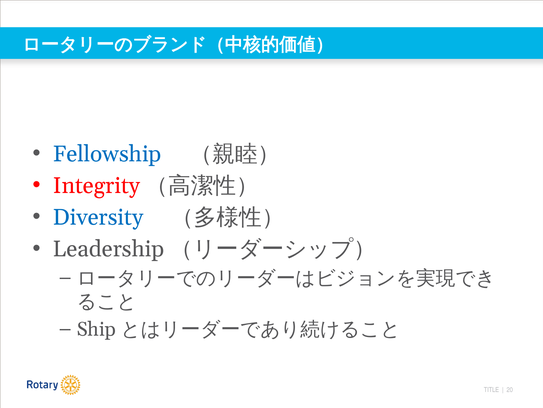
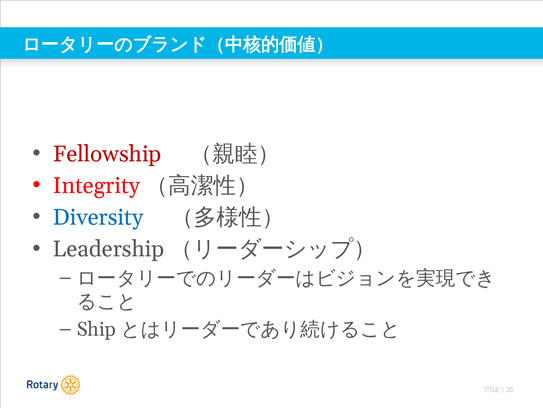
Fellowship colour: blue -> red (107, 154)
